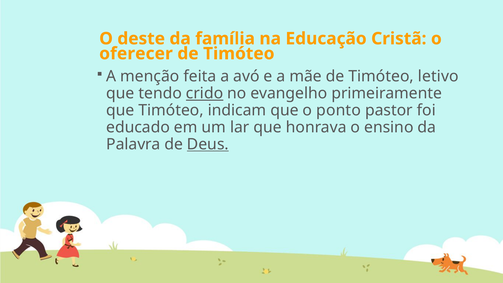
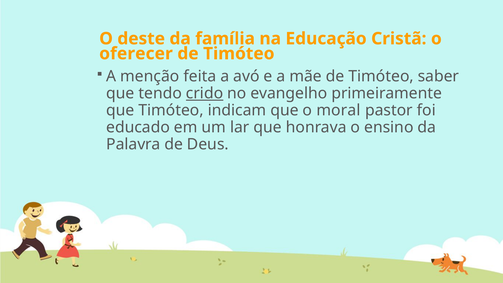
letivo: letivo -> saber (438, 76)
ponto: ponto -> moral (339, 110)
Deus underline: present -> none (208, 144)
